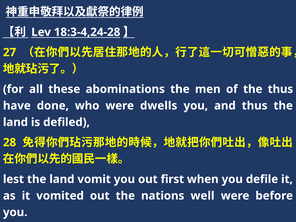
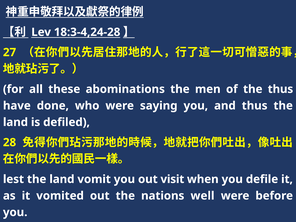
dwells: dwells -> saying (159, 106)
first: first -> visit (172, 179)
